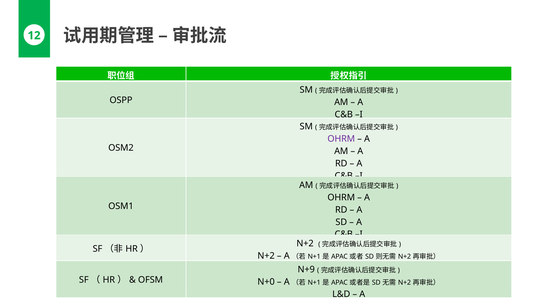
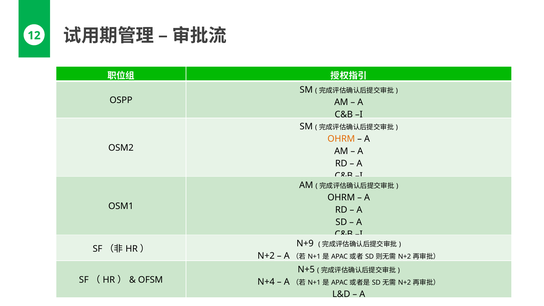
OHRM colour: purple -> orange (341, 139)
N+2: N+2 -> N+9 (305, 244)
N+9: N+9 -> N+5 (306, 269)
N+0: N+0 -> N+4 (266, 282)
